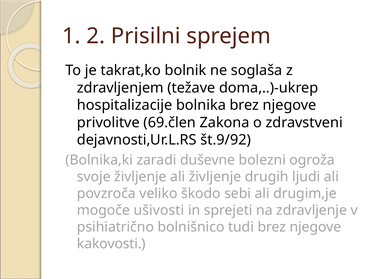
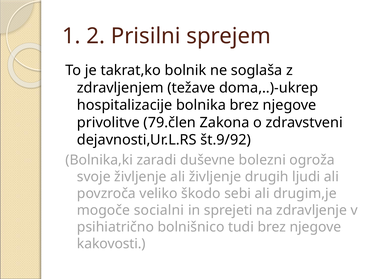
69.člen: 69.člen -> 79.člen (170, 123)
ušivosti: ušivosti -> socialni (159, 210)
